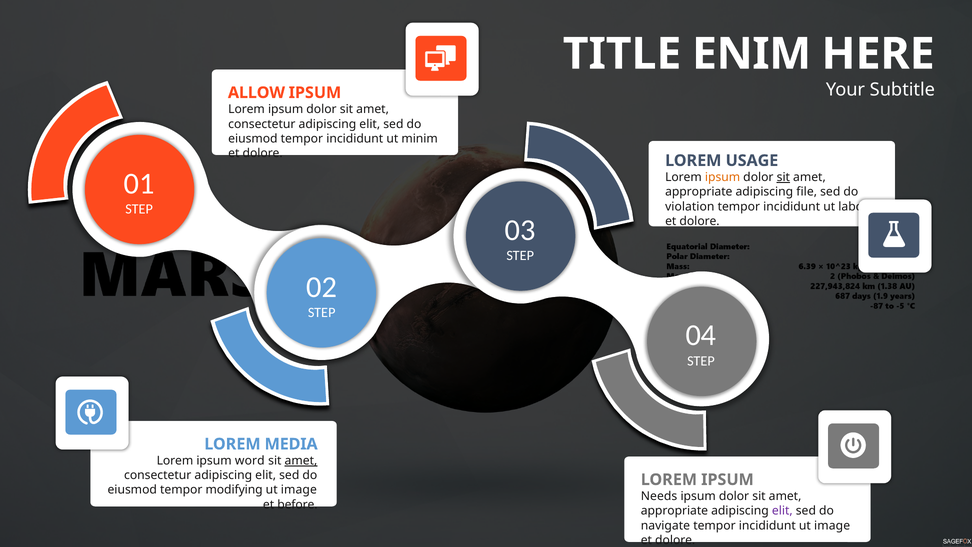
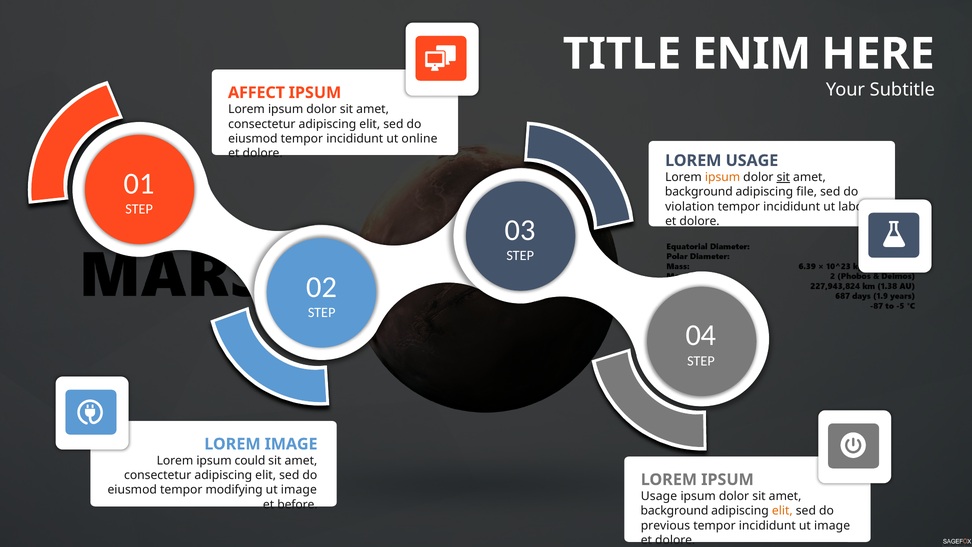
ALLOW: ALLOW -> AFFECT (256, 93)
minim: minim -> online (420, 139)
appropriate: appropriate -> background (699, 192)
LOREM MEDIA: MEDIA -> IMAGE (291, 444)
word: word -> could (250, 461)
amet underline: present -> none (301, 461)
Needs: Needs -> Usage (659, 496)
appropriate: appropriate -> background (674, 511)
elit colour: purple -> orange (782, 511)
navigate: navigate -> previous (665, 525)
